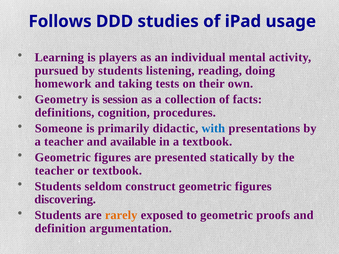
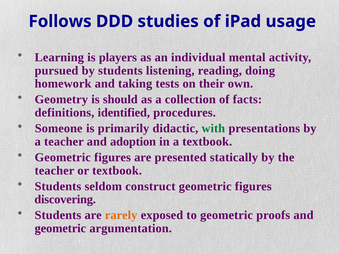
session: session -> should (120, 100)
cognition: cognition -> identified (124, 113)
with colour: blue -> green (213, 129)
available: available -> adoption (133, 142)
definition: definition -> geometric (60, 229)
